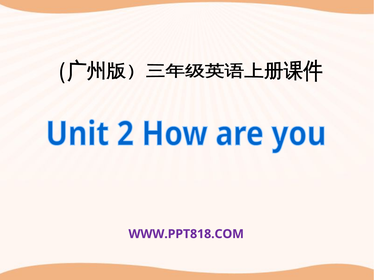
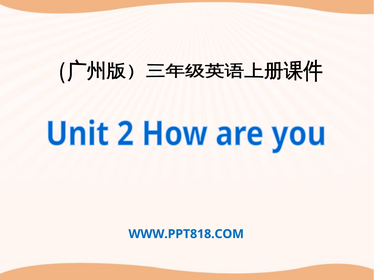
WWW.PPT818.COM colour: purple -> blue (186, 234)
